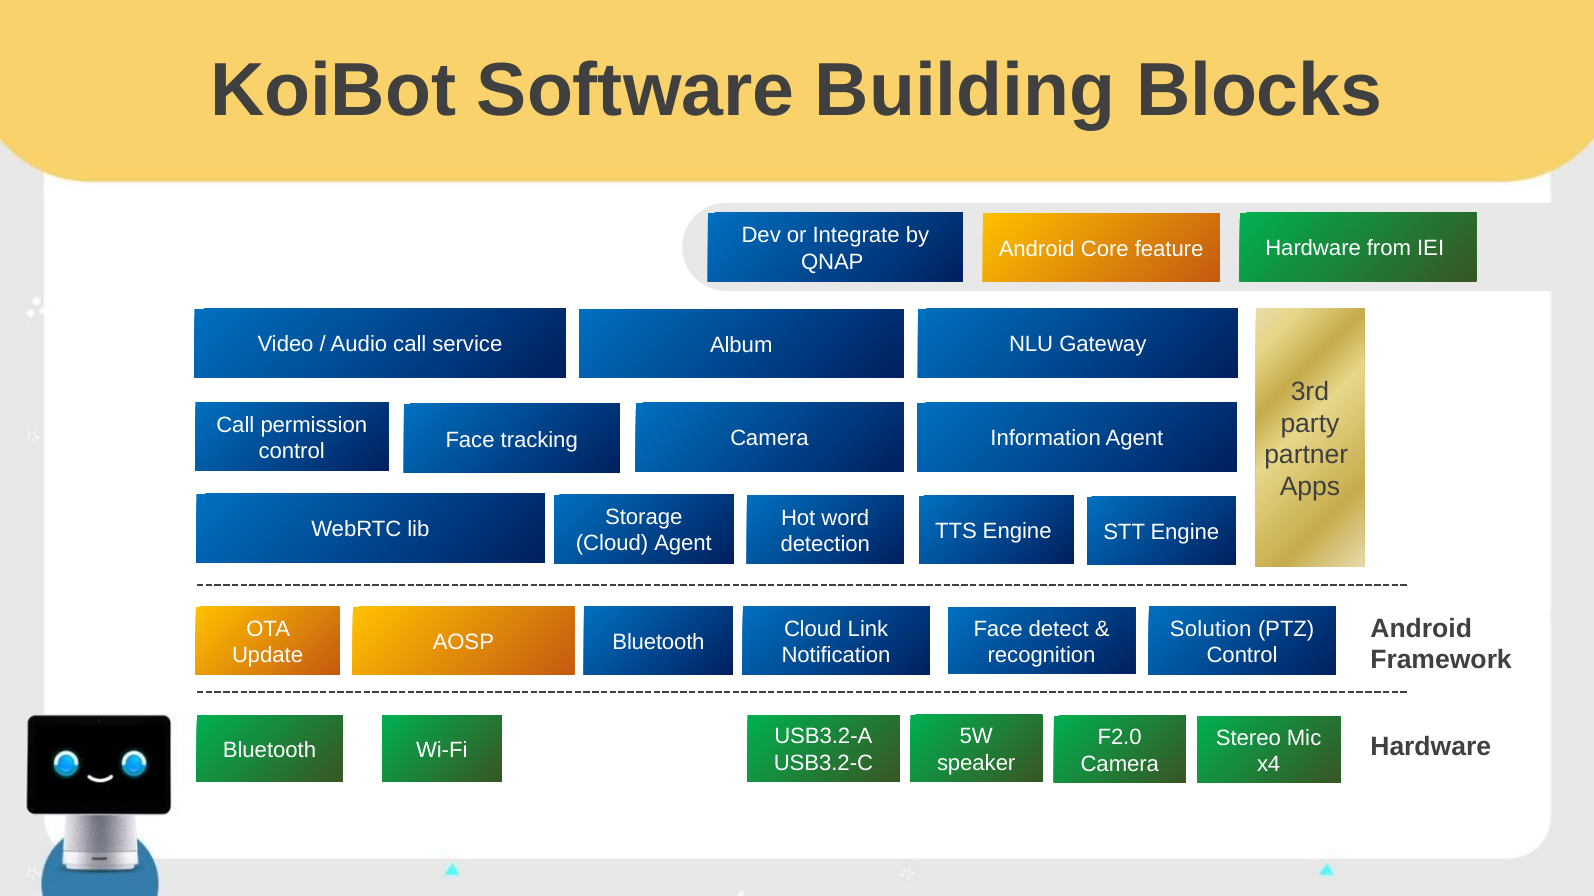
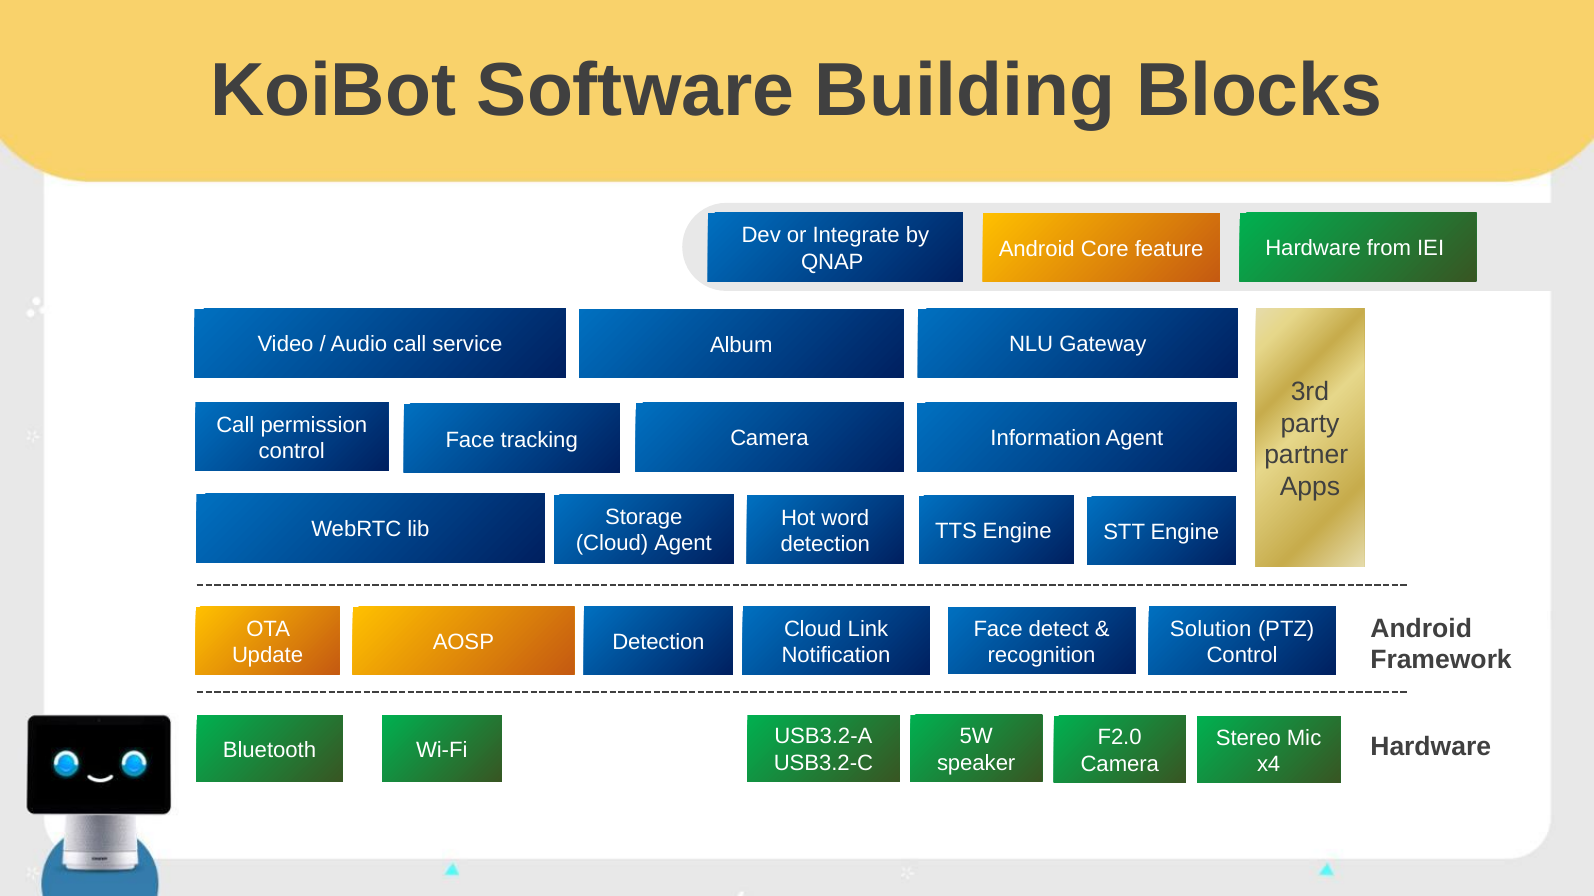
AOSP Bluetooth: Bluetooth -> Detection (658, 643)
